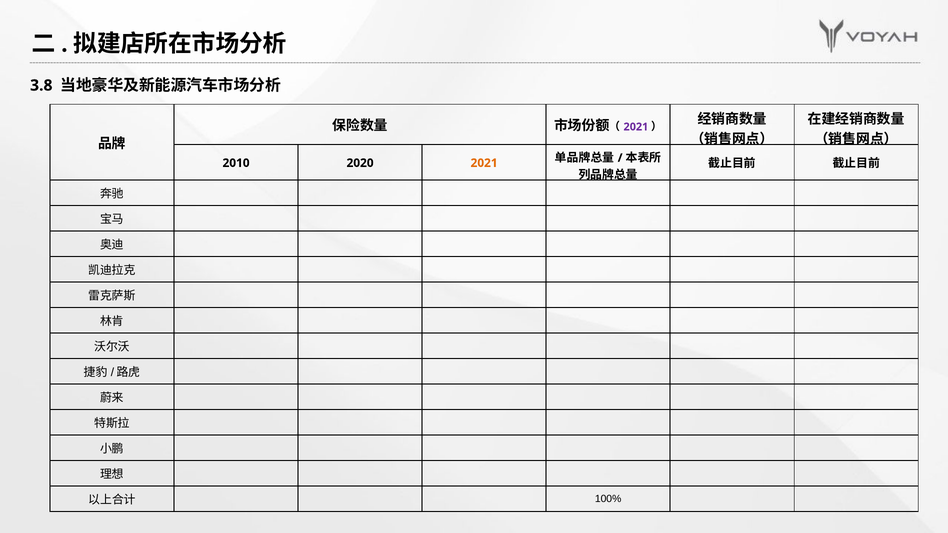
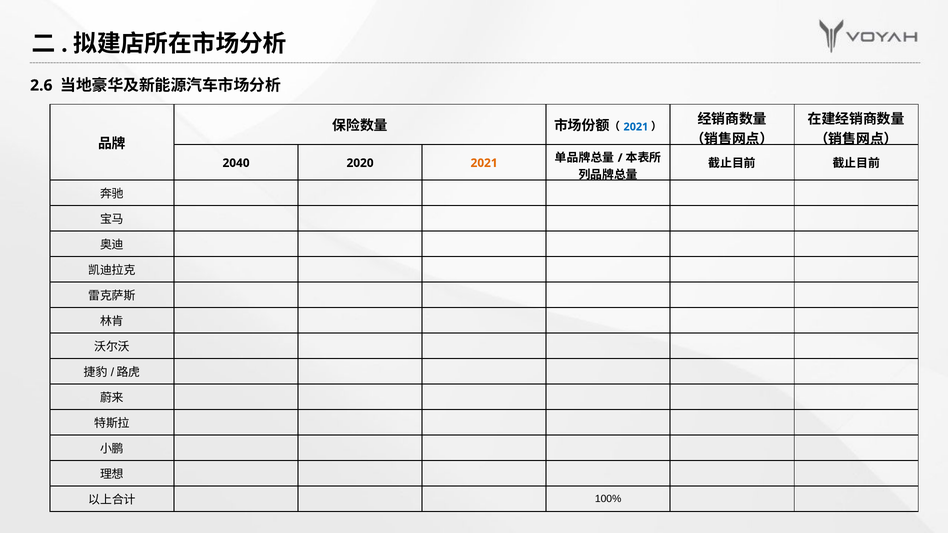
3.8: 3.8 -> 2.6 (41, 85)
2021 colour: purple -> blue (636, 127)
2010: 2010 -> 2040 (236, 163)
